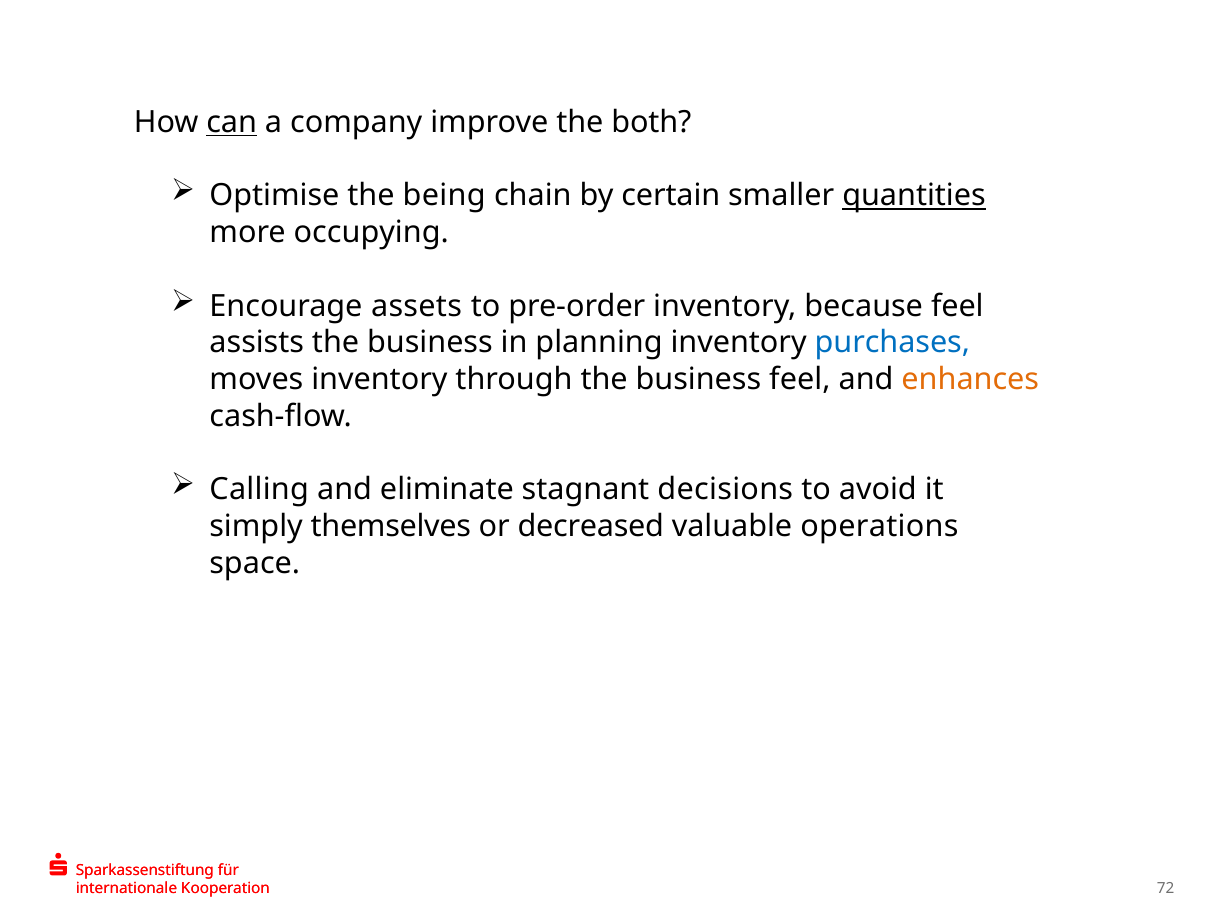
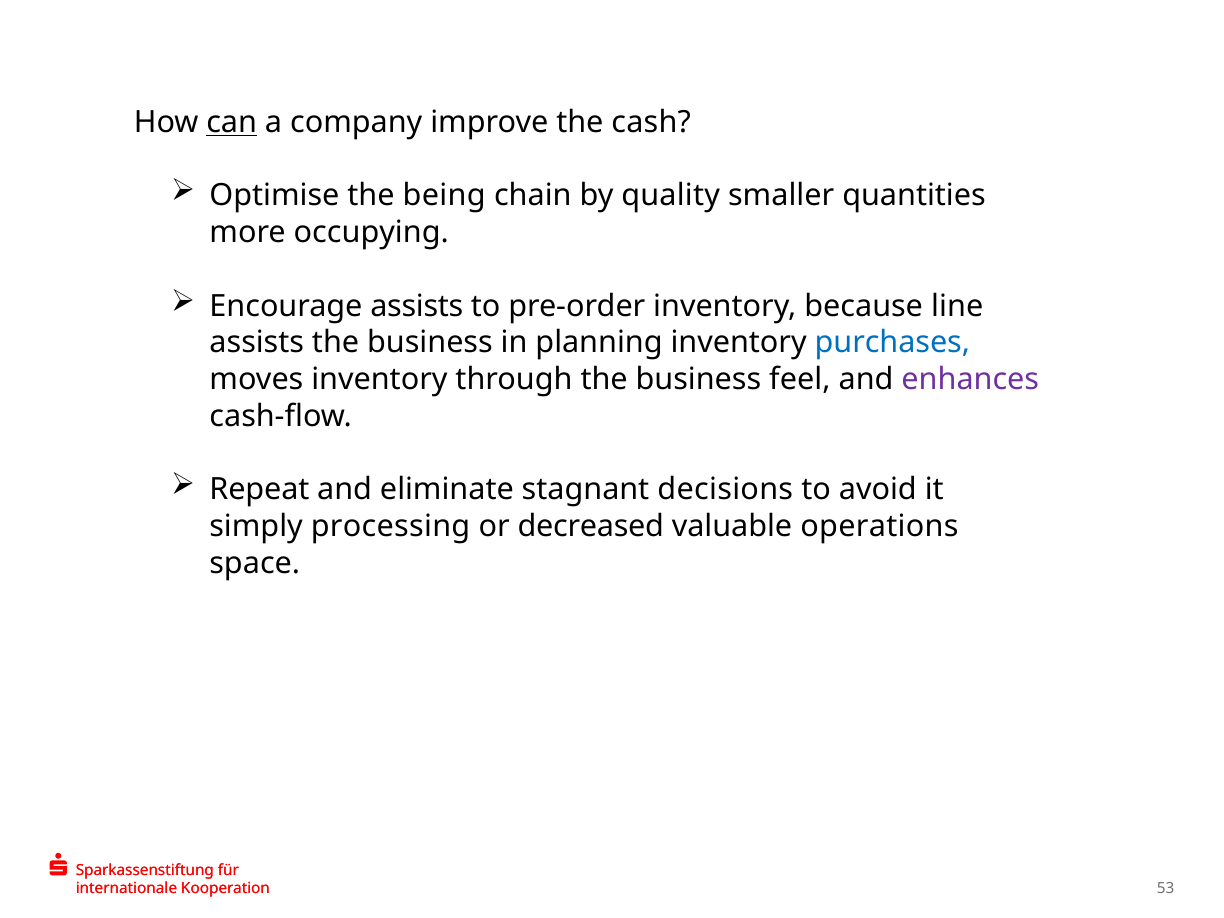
both: both -> cash (651, 122)
certain: certain -> quality (671, 196)
quantities underline: present -> none (914, 196)
Encourage assets: assets -> assists (417, 306)
because feel: feel -> line (957, 306)
enhances colour: orange -> purple (970, 379)
Calling: Calling -> Repeat (259, 490)
themselves: themselves -> processing (391, 526)
72: 72 -> 53 (1166, 889)
